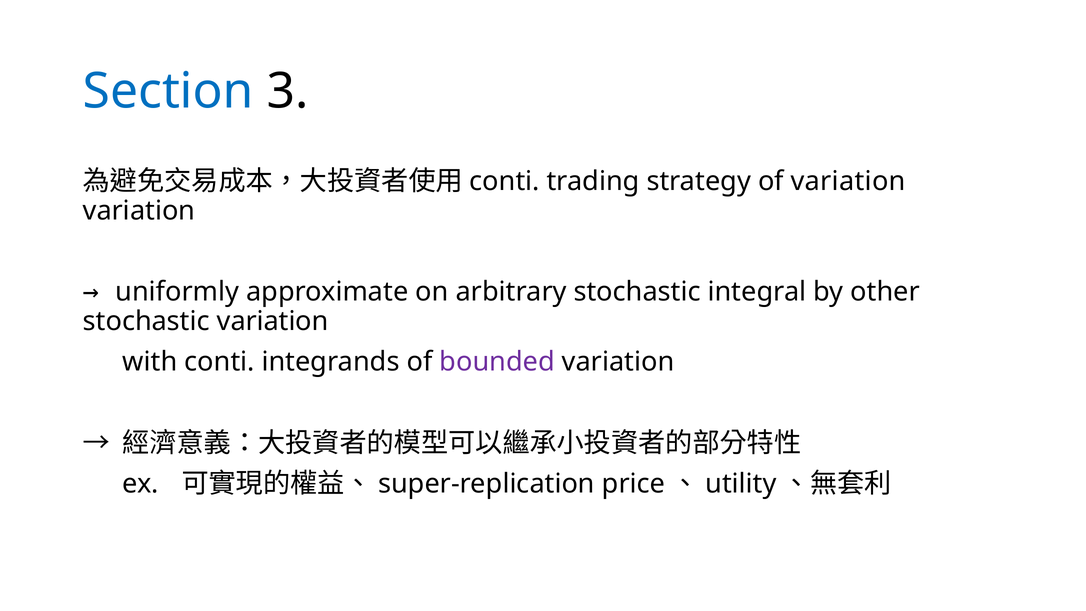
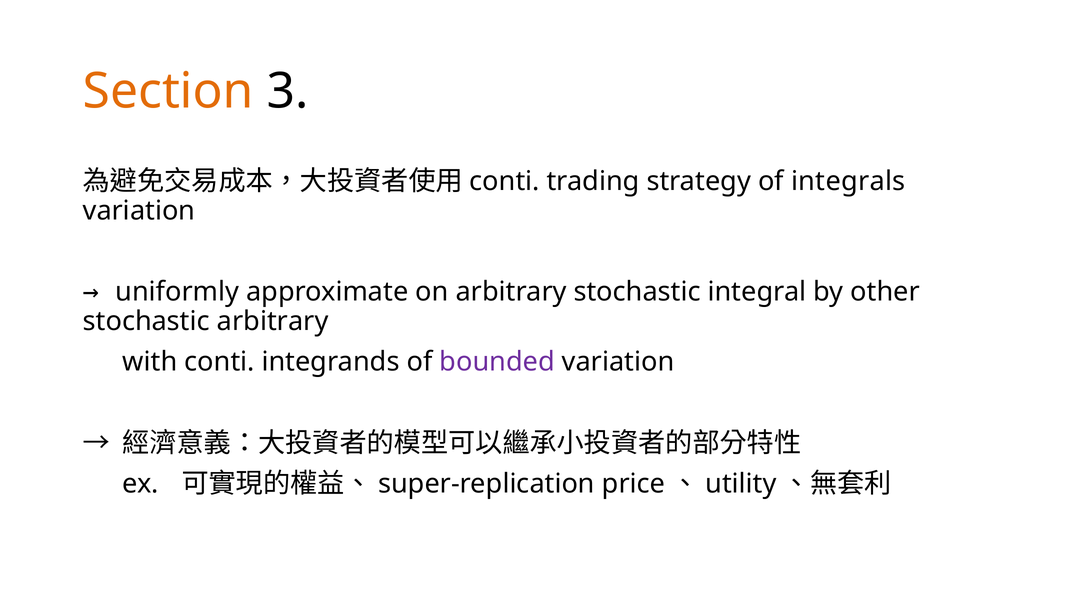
Section colour: blue -> orange (168, 91)
of variation: variation -> integrals (848, 181)
stochastic variation: variation -> arbitrary (273, 321)
